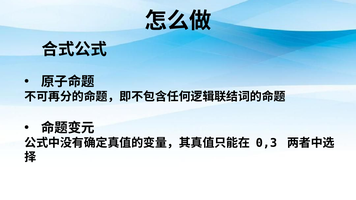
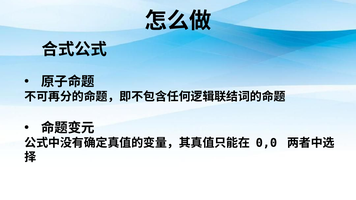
0,3: 0,3 -> 0,0 (266, 143)
